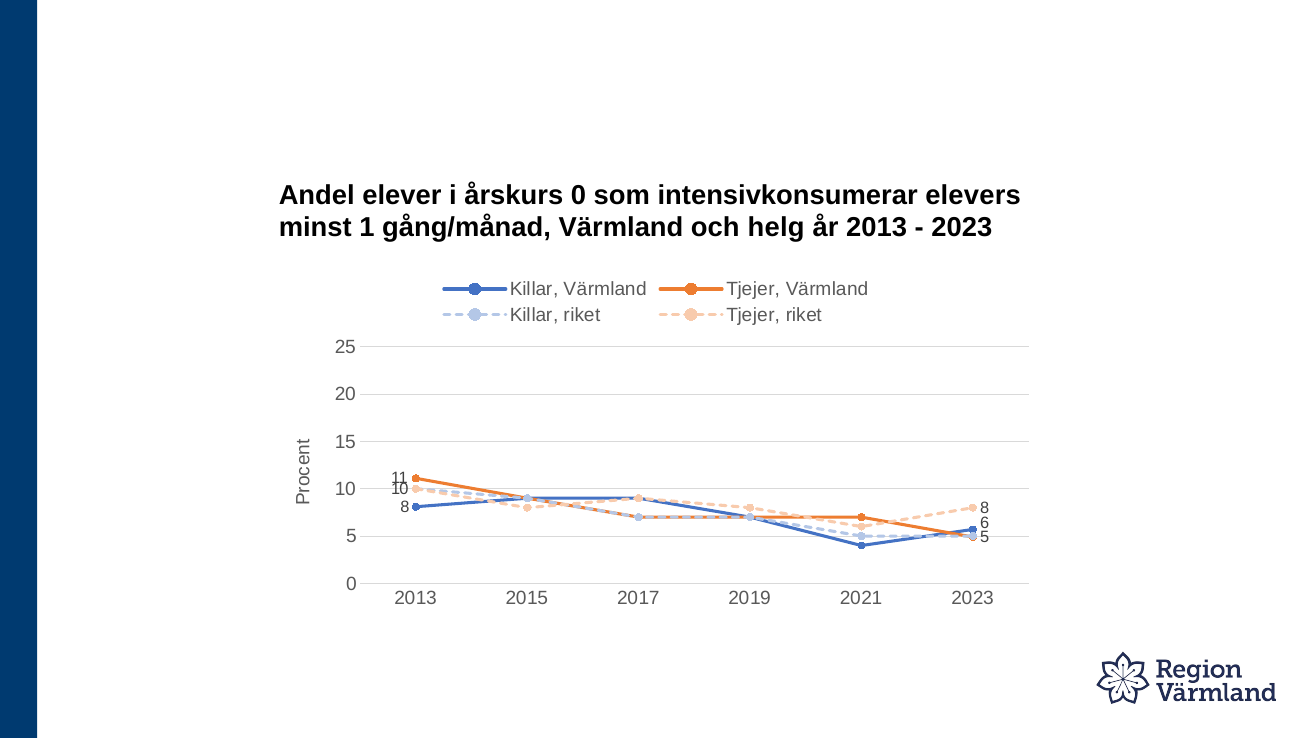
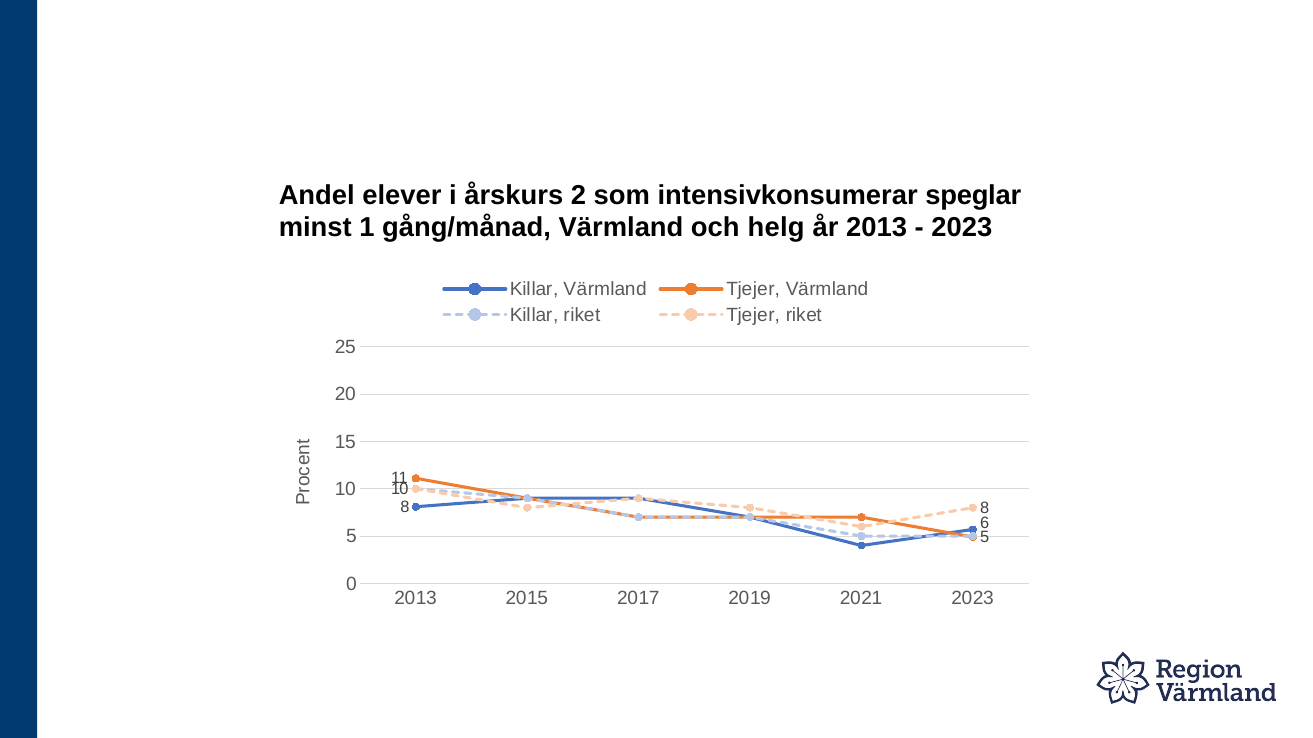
årskurs 0: 0 -> 2 (578, 195)
elevers: elevers -> speglar (973, 195)
